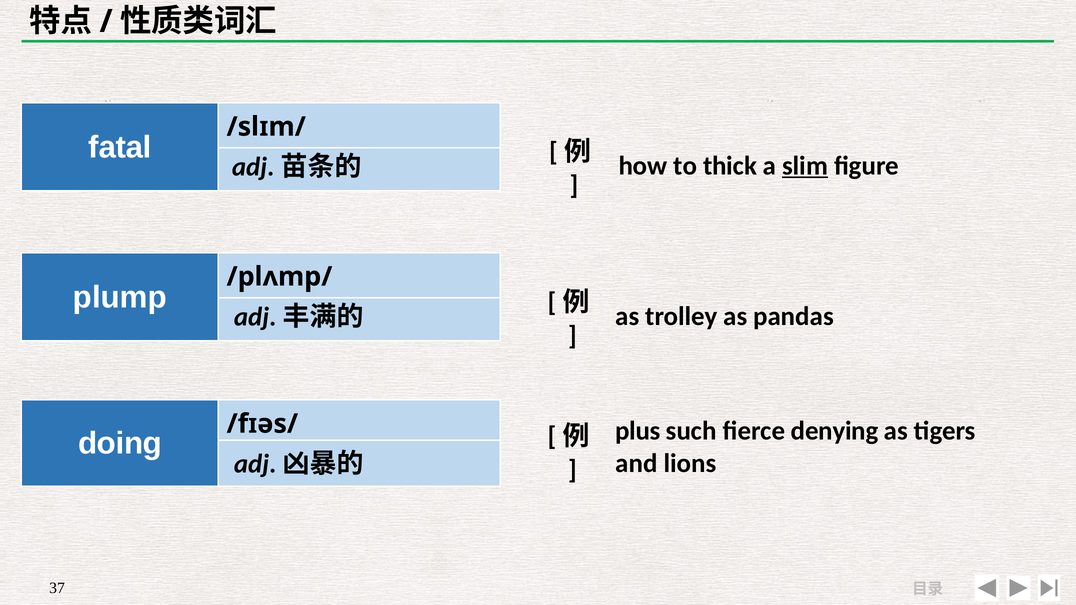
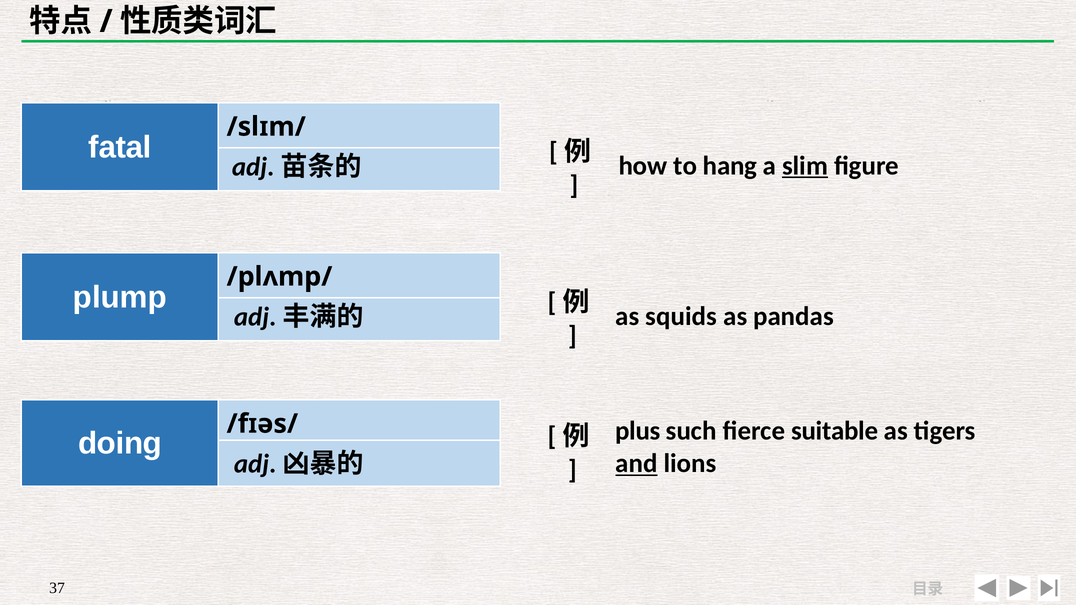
thick: thick -> hang (730, 166)
trolley: trolley -> squids (681, 316)
denying: denying -> suitable (835, 431)
and underline: none -> present (636, 464)
